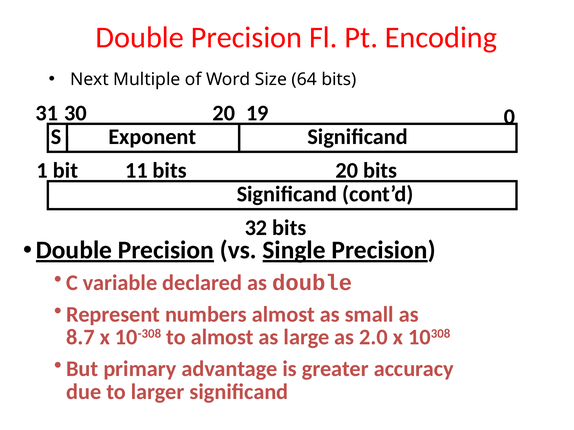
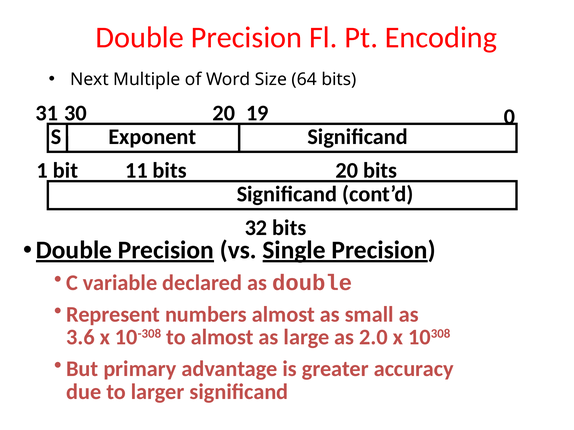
8.7: 8.7 -> 3.6 (80, 338)
